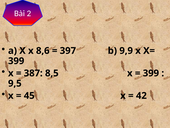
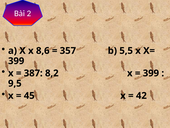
397: 397 -> 357 (68, 51)
9,9: 9,9 -> 5,5 (126, 51)
8,5: 8,5 -> 8,2 (52, 73)
